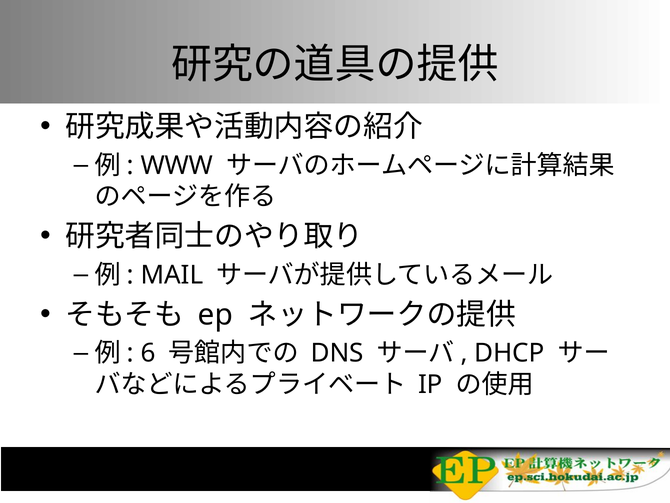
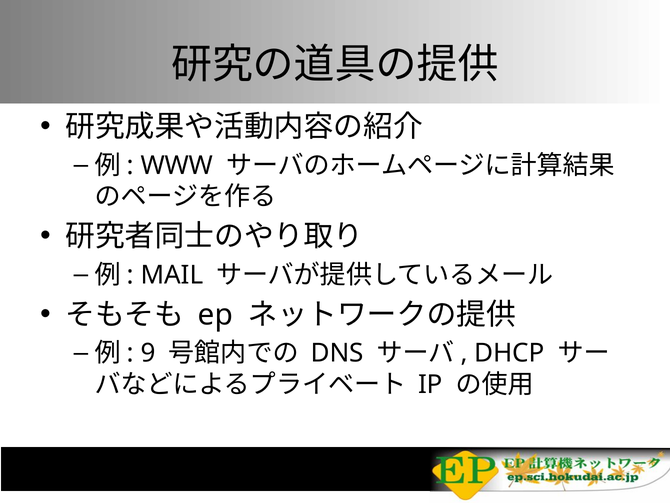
6: 6 -> 9 (148, 353)
